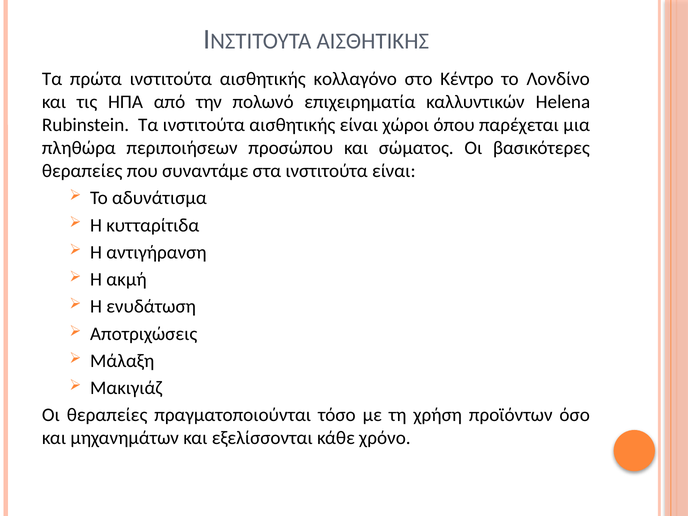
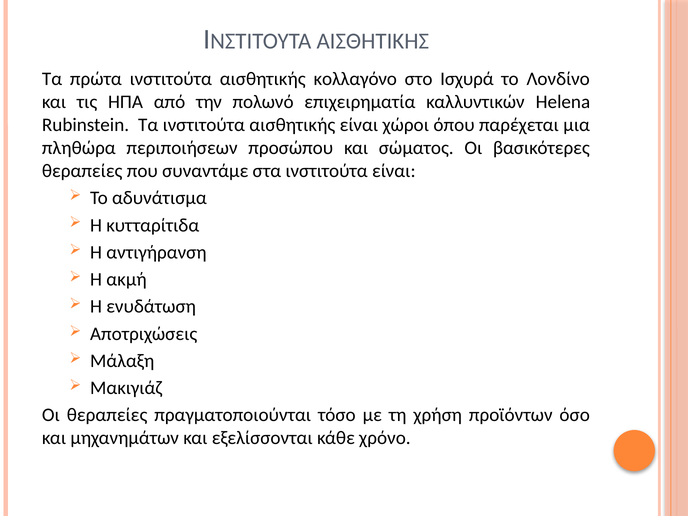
Κέντρο: Κέντρο -> Ισχυρά (467, 79)
